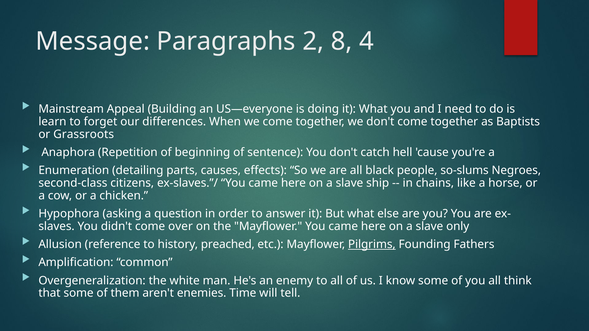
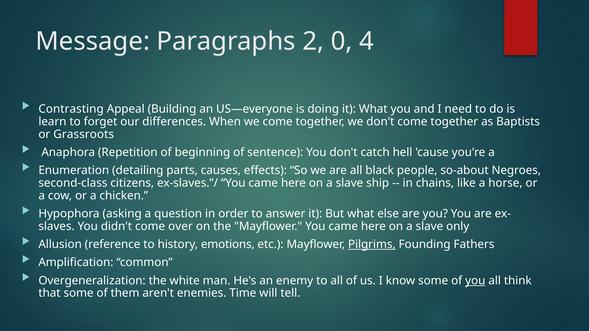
8: 8 -> 0 (342, 41)
Mainstream: Mainstream -> Contrasting (71, 109)
so-slums: so-slums -> so-about (465, 171)
preached: preached -> emotions (228, 245)
you underline: none -> present (475, 281)
